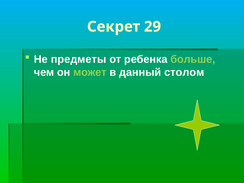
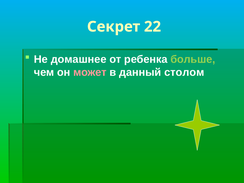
29: 29 -> 22 (153, 27)
предметы: предметы -> домашнее (79, 59)
может colour: light green -> pink (90, 72)
